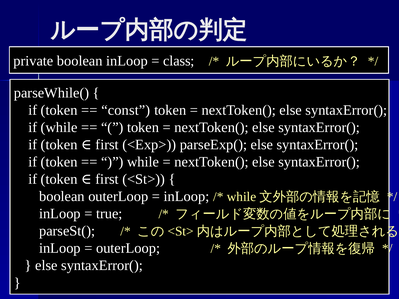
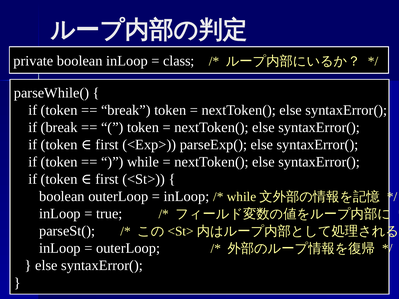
const: const -> break (126, 110)
if while: while -> break (59, 127)
